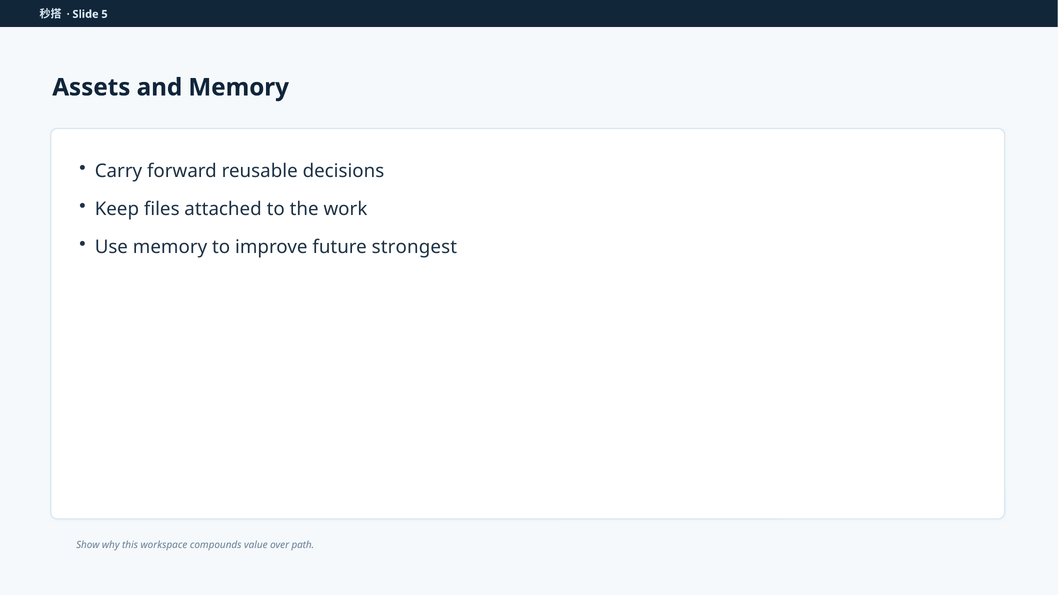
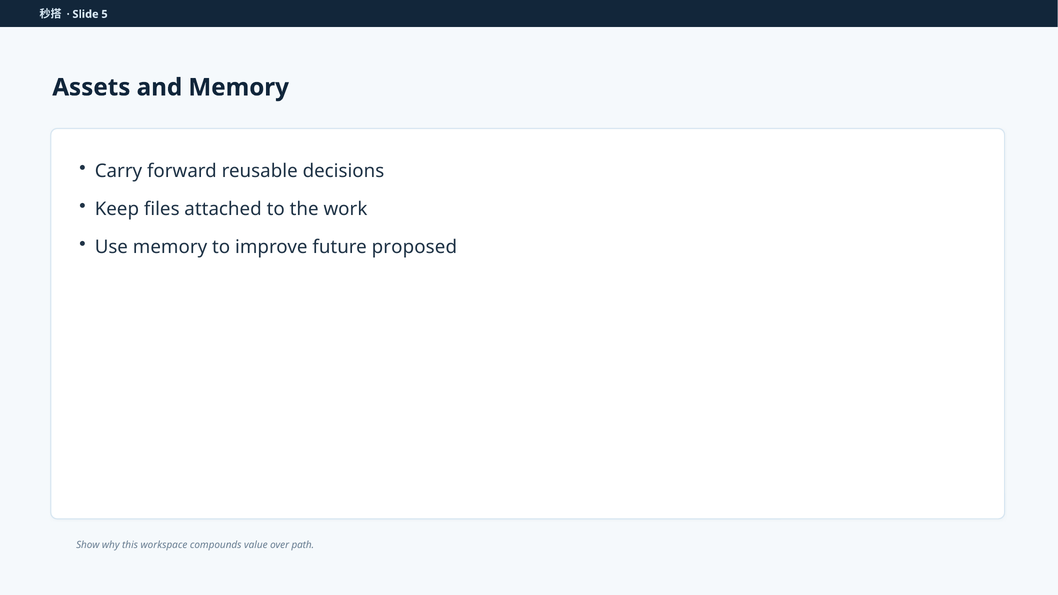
strongest: strongest -> proposed (414, 247)
